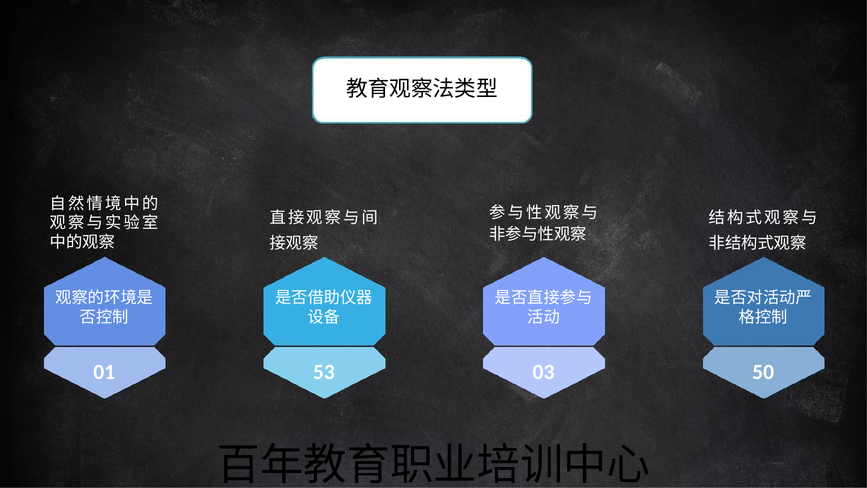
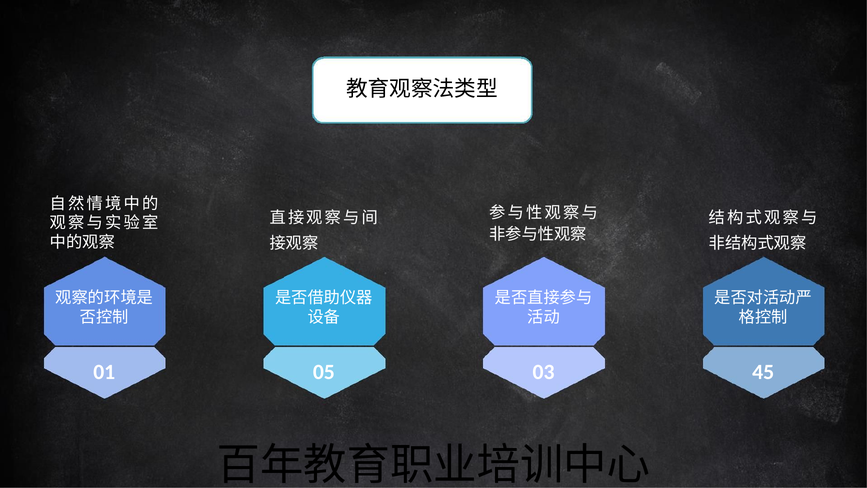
53: 53 -> 05 (324, 372)
50: 50 -> 45 (763, 372)
